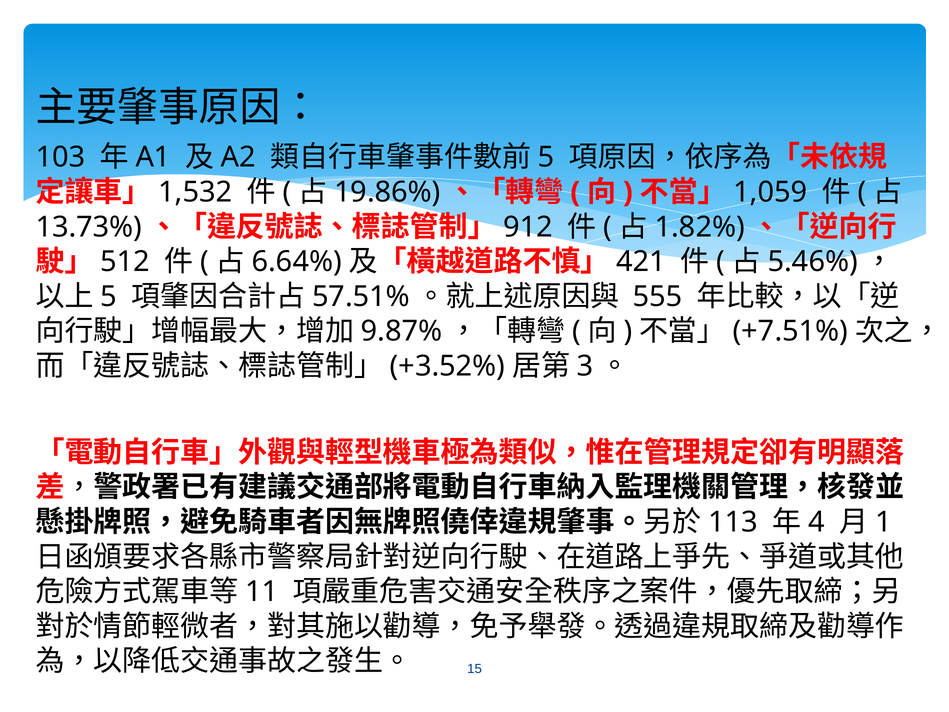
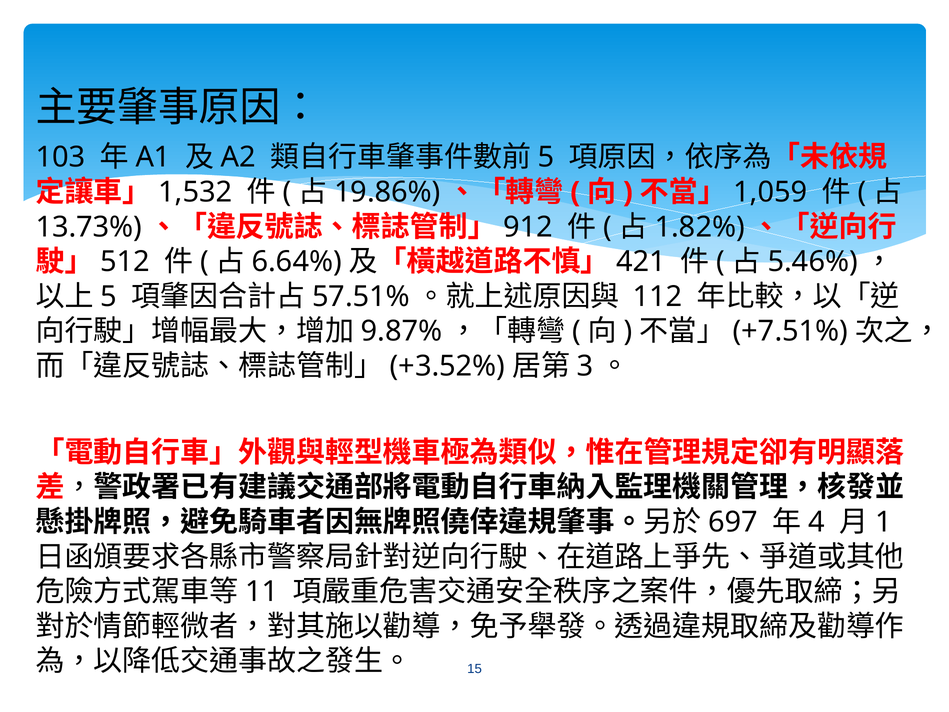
555: 555 -> 112 (658, 296)
113: 113 -> 697 (733, 522)
